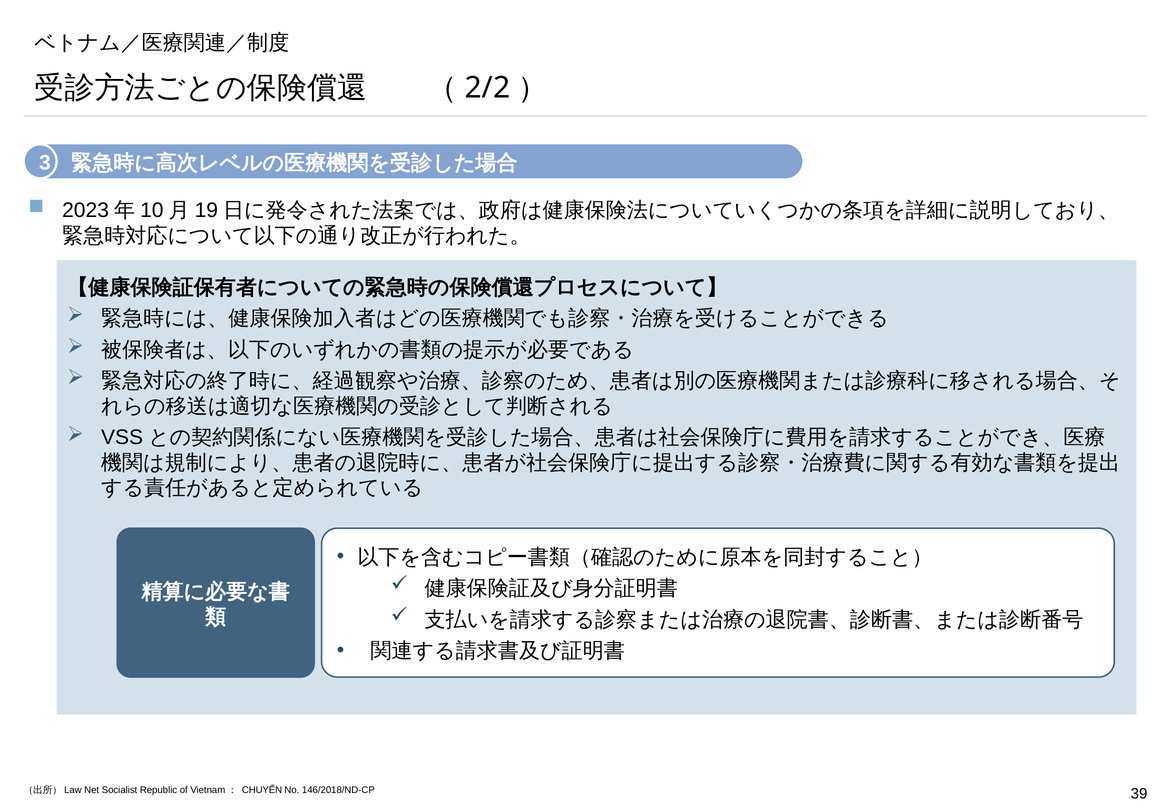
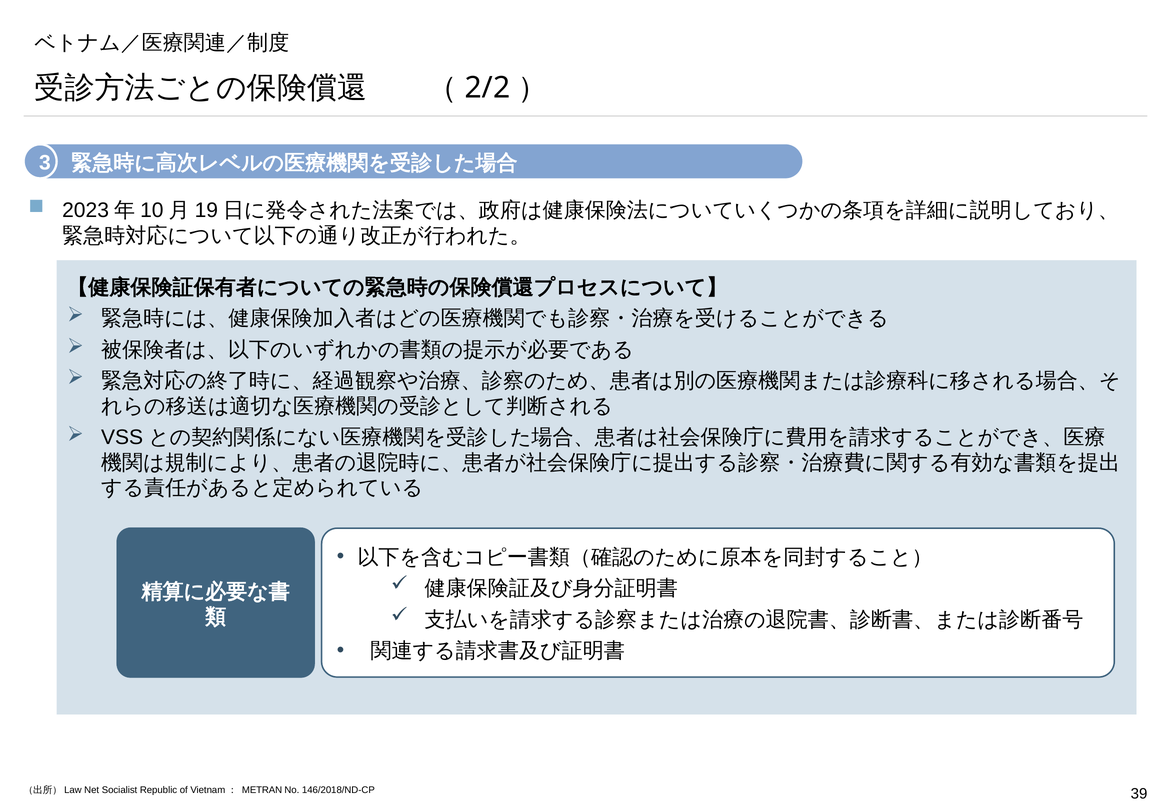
CHUYỂN: CHUYỂN -> METRAN (262, 790)
